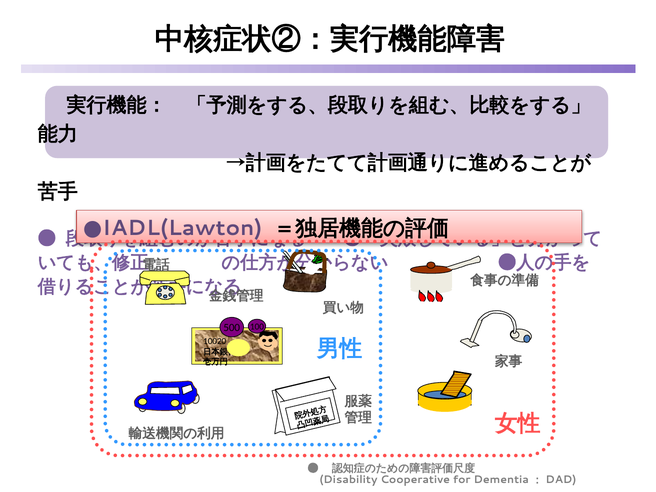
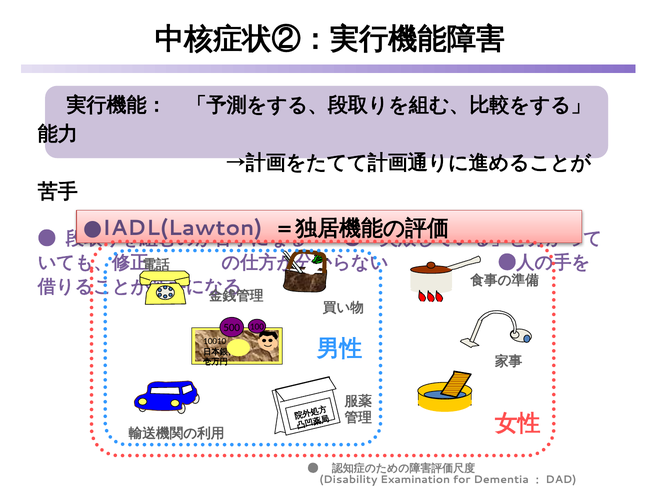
10020: 10020 -> 10010 (215, 341)
Cooperative: Cooperative -> Examination (415, 480)
